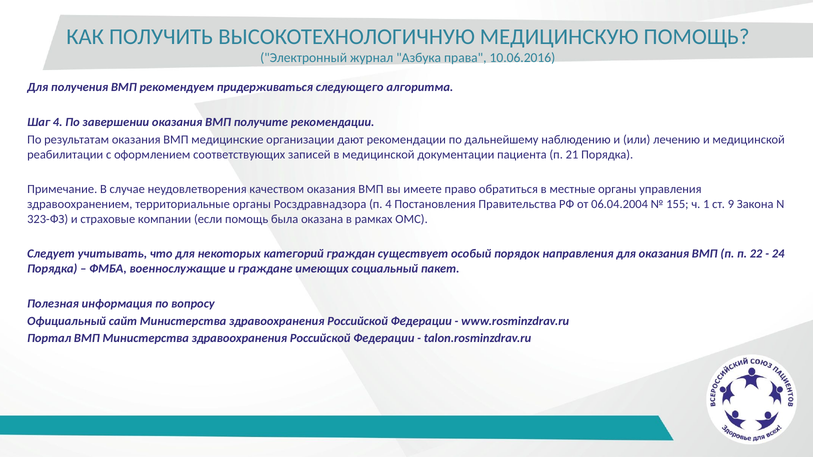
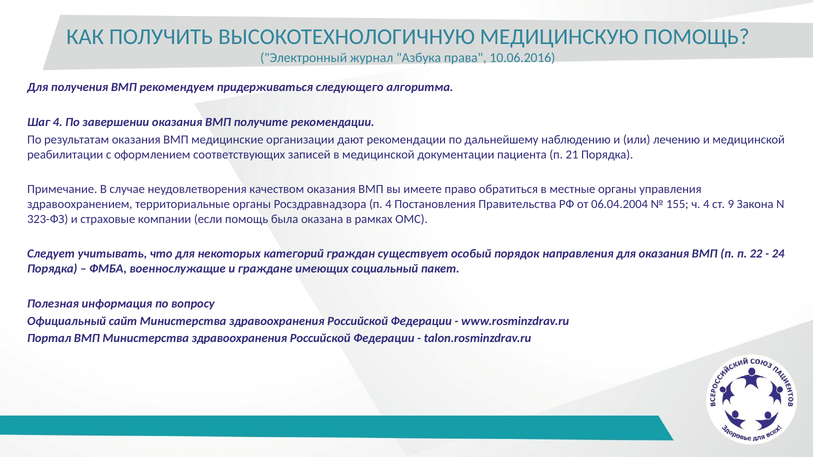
ч 1: 1 -> 4 (706, 204)
